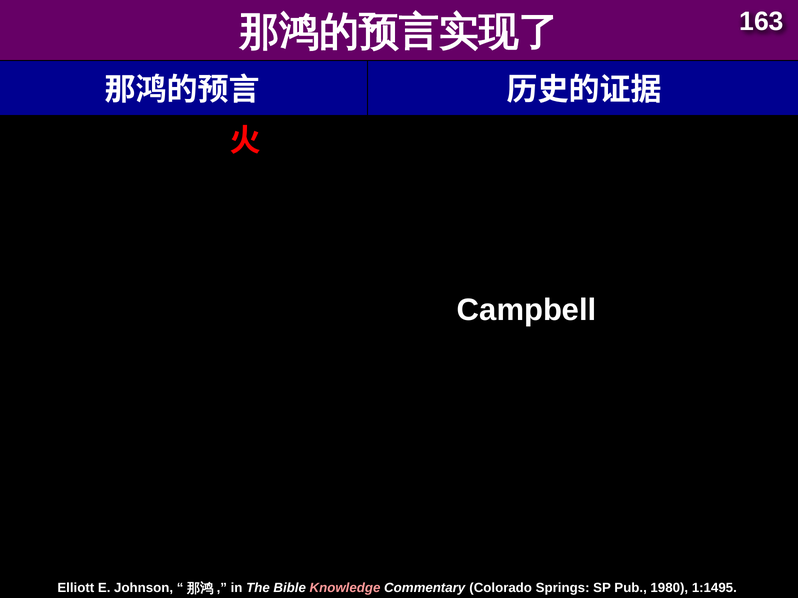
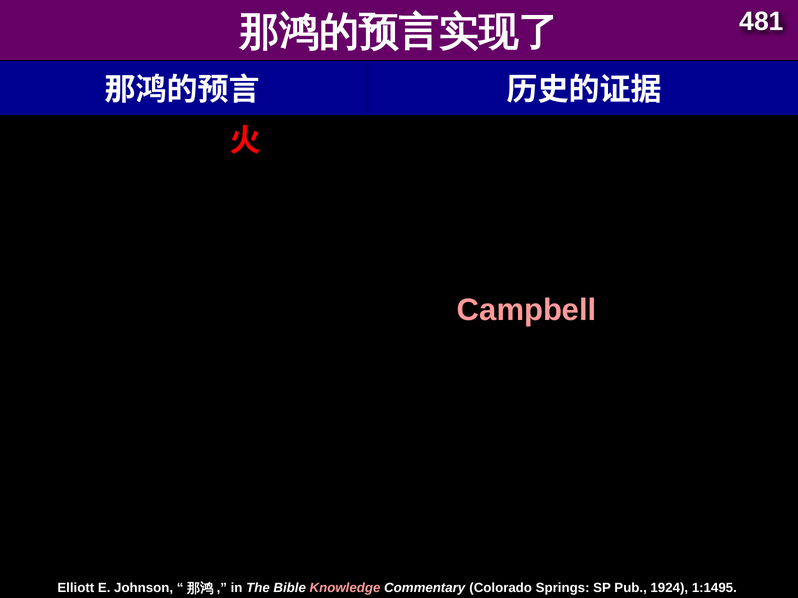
163: 163 -> 481 (761, 22)
Campbell colour: white -> pink (527, 310)
1980: 1980 -> 1924 (669, 589)
